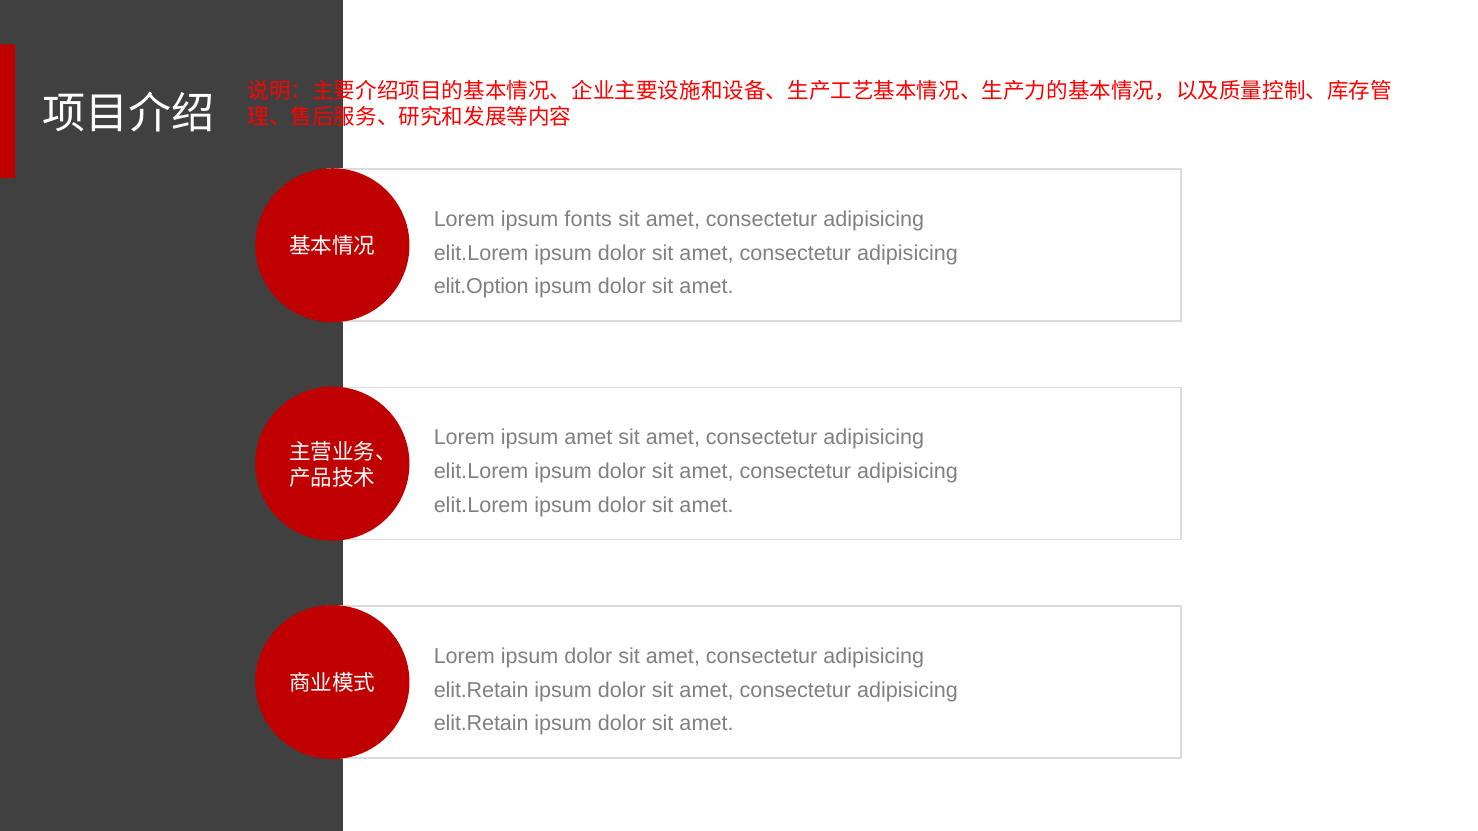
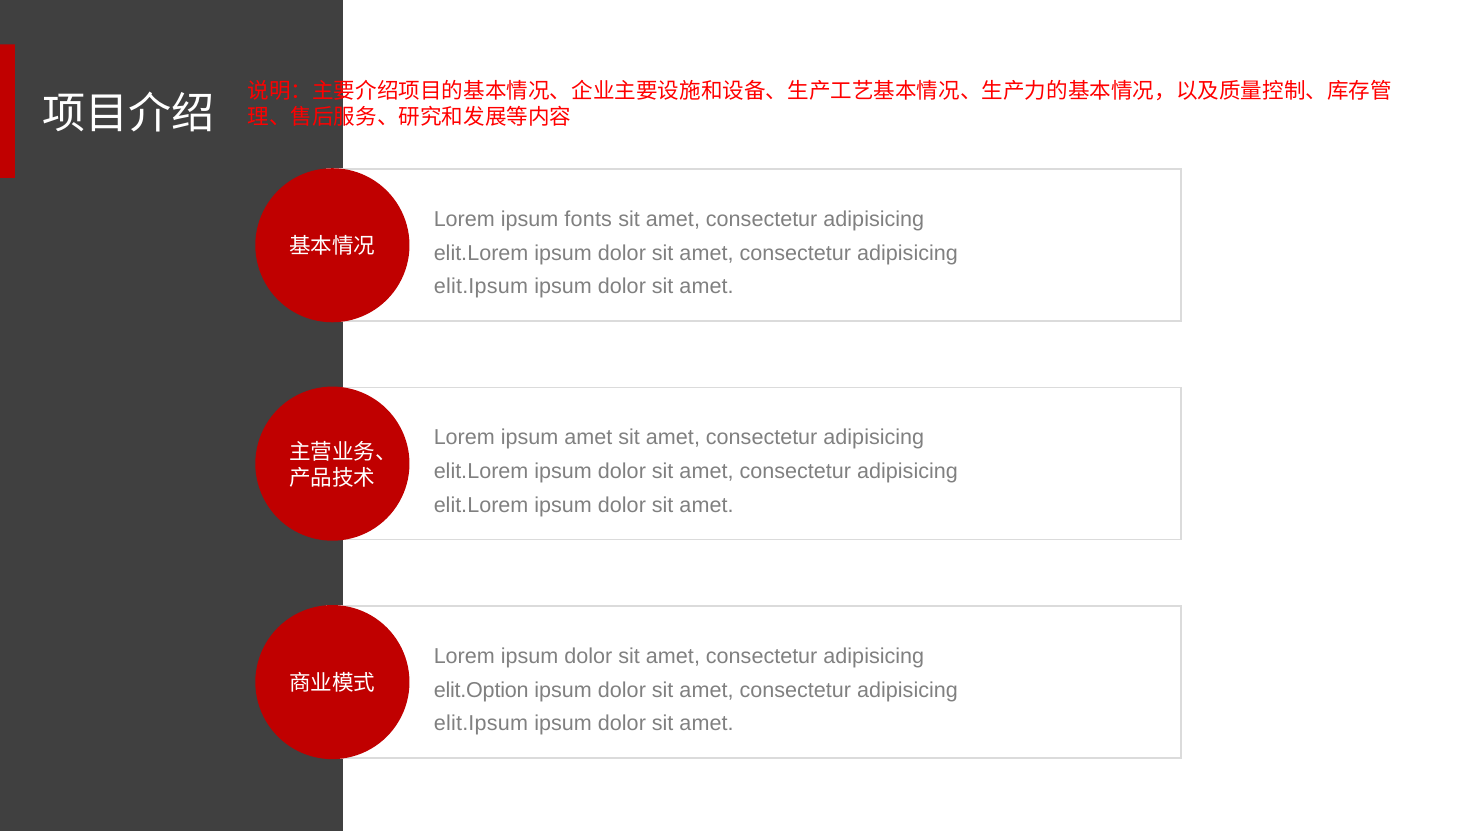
elit.Option: elit.Option -> elit.Ipsum (481, 287)
elit.Retain: elit.Retain -> elit.Option (481, 690)
elit.Retain: elit.Retain -> elit.Ipsum (481, 724)
